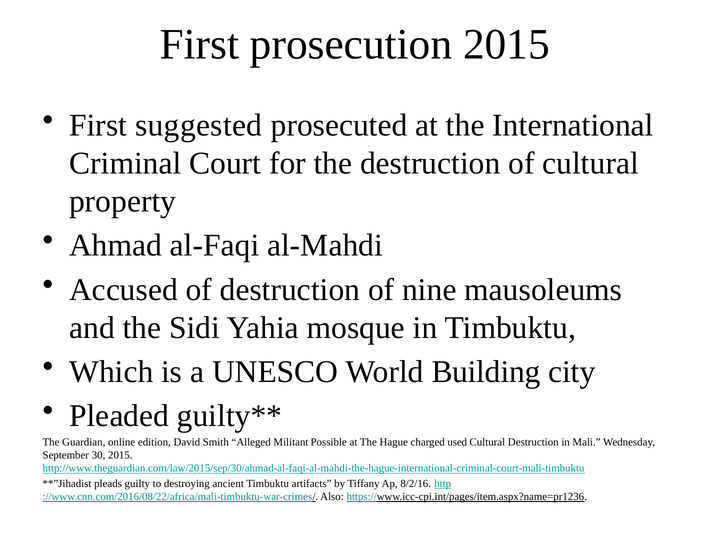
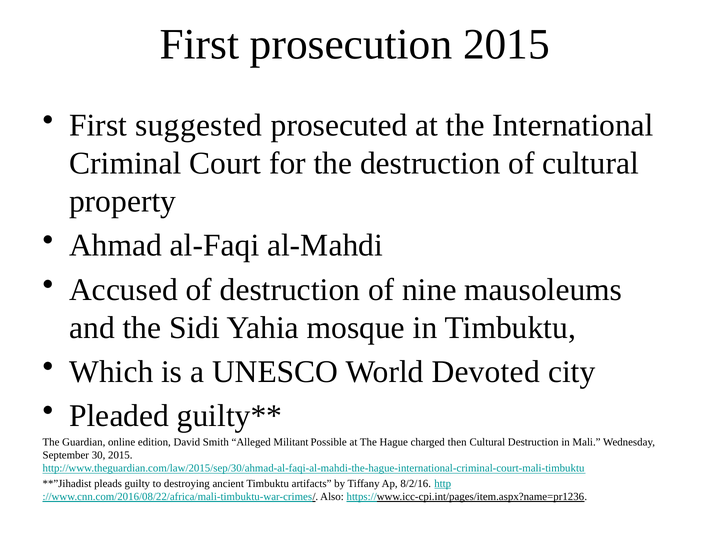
Building: Building -> Devoted (486, 371)
used: used -> then (457, 442)
